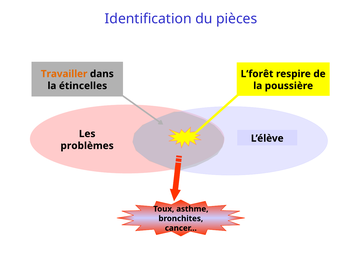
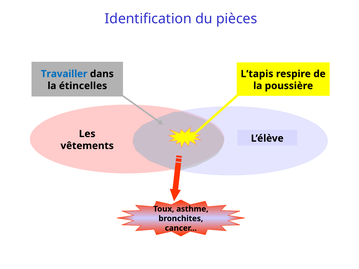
Travailler colour: orange -> blue (64, 74)
L’forêt: L’forêt -> L’tapis (257, 74)
problèmes: problèmes -> vêtements (87, 146)
